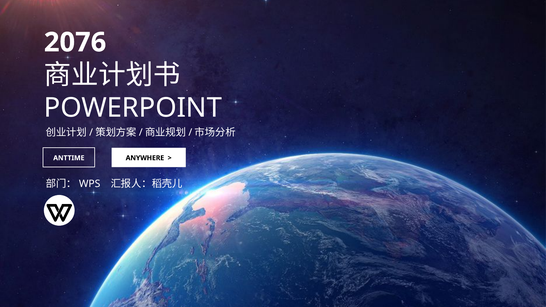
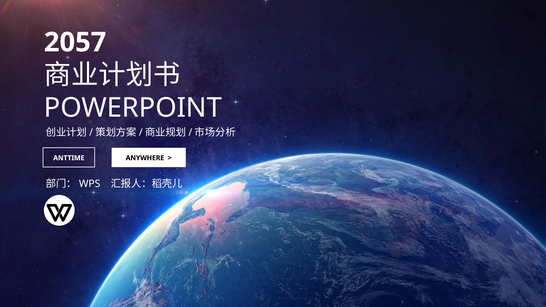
2076: 2076 -> 2057 (75, 42)
